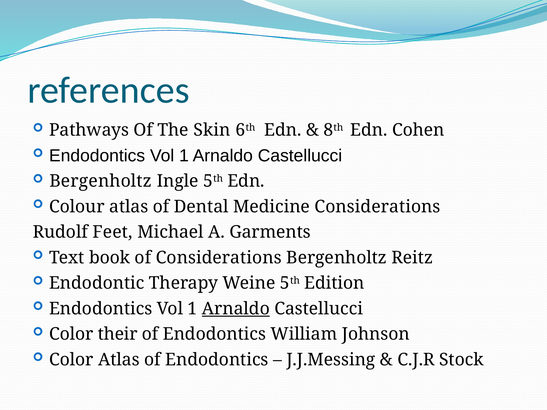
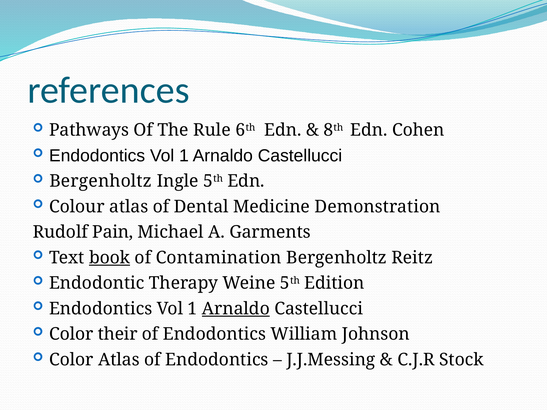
Skin: Skin -> Rule (212, 130)
Medicine Considerations: Considerations -> Demonstration (378, 207)
Feet: Feet -> Pain (113, 232)
book underline: none -> present (110, 258)
of Considerations: Considerations -> Contamination (219, 258)
